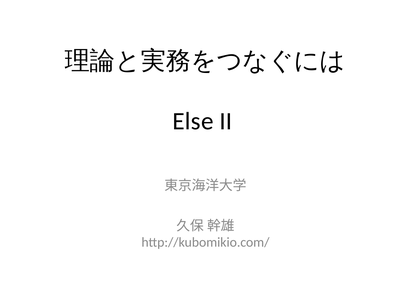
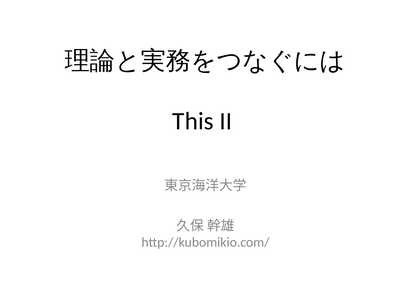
Else: Else -> This (193, 121)
